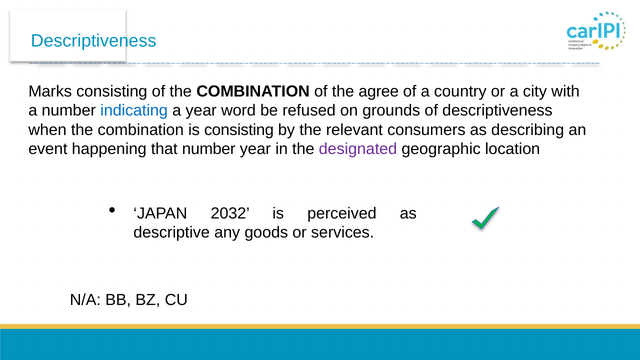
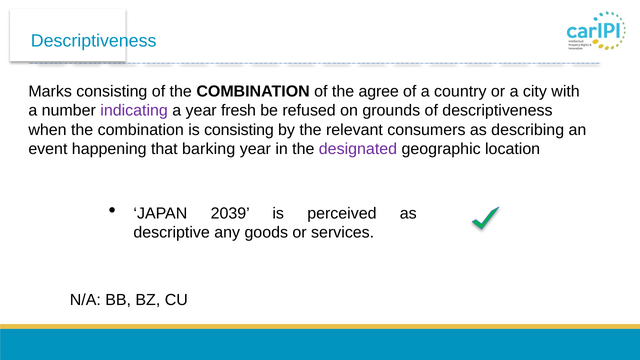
indicating colour: blue -> purple (134, 111)
word: word -> fresh (239, 111)
that number: number -> barking (209, 149)
2032: 2032 -> 2039 (230, 213)
